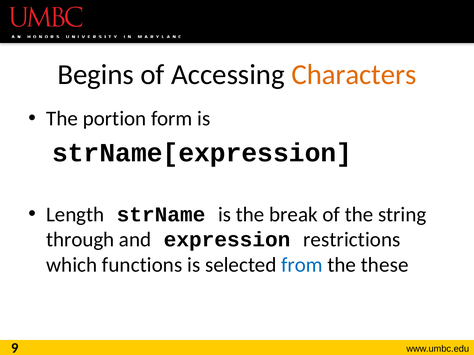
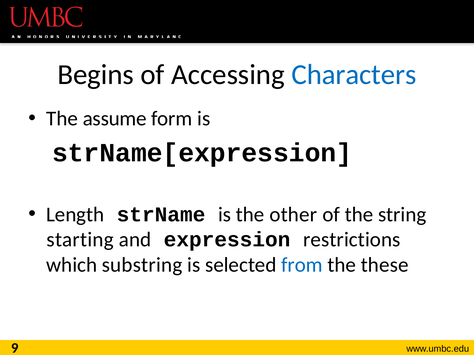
Characters colour: orange -> blue (354, 75)
portion: portion -> assume (115, 119)
break: break -> other (293, 215)
through: through -> starting (80, 240)
functions: functions -> substring (142, 265)
